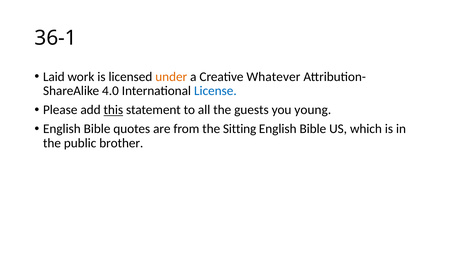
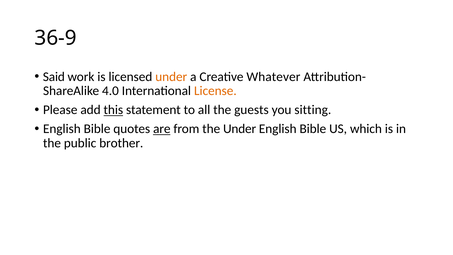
36-1: 36-1 -> 36-9 (56, 38)
Laid: Laid -> Said (54, 77)
License colour: blue -> orange (215, 91)
young: young -> sitting (313, 110)
are underline: none -> present (162, 129)
the Sitting: Sitting -> Under (240, 129)
